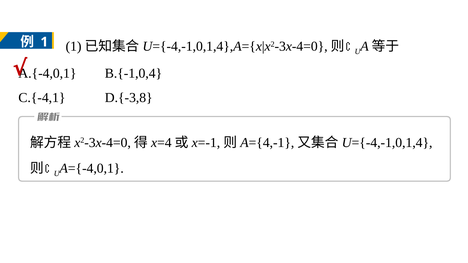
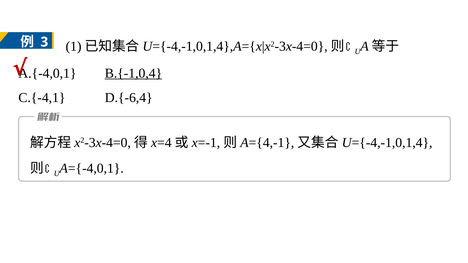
1: 1 -> 3 (44, 42)
B.{-1,0,4 underline: none -> present (133, 73)
D.{-3,8: D.{-3,8 -> D.{-6,4 (129, 98)
